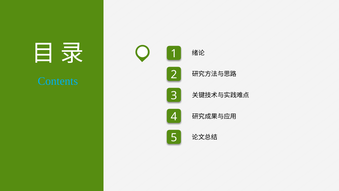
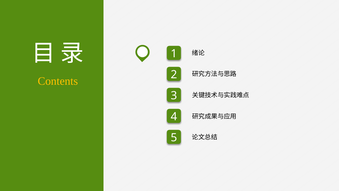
Contents colour: light blue -> yellow (58, 81)
